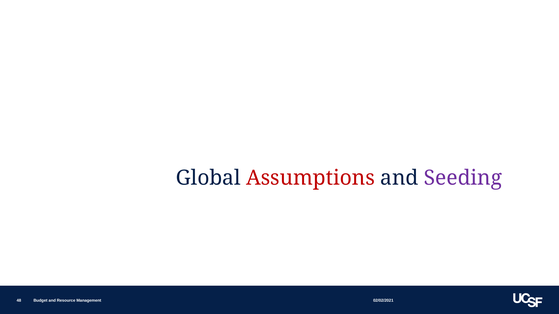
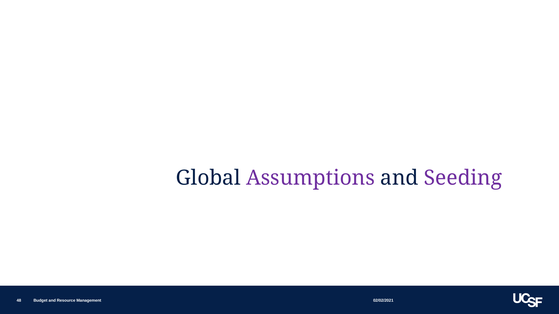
Assumptions colour: red -> purple (310, 178)
